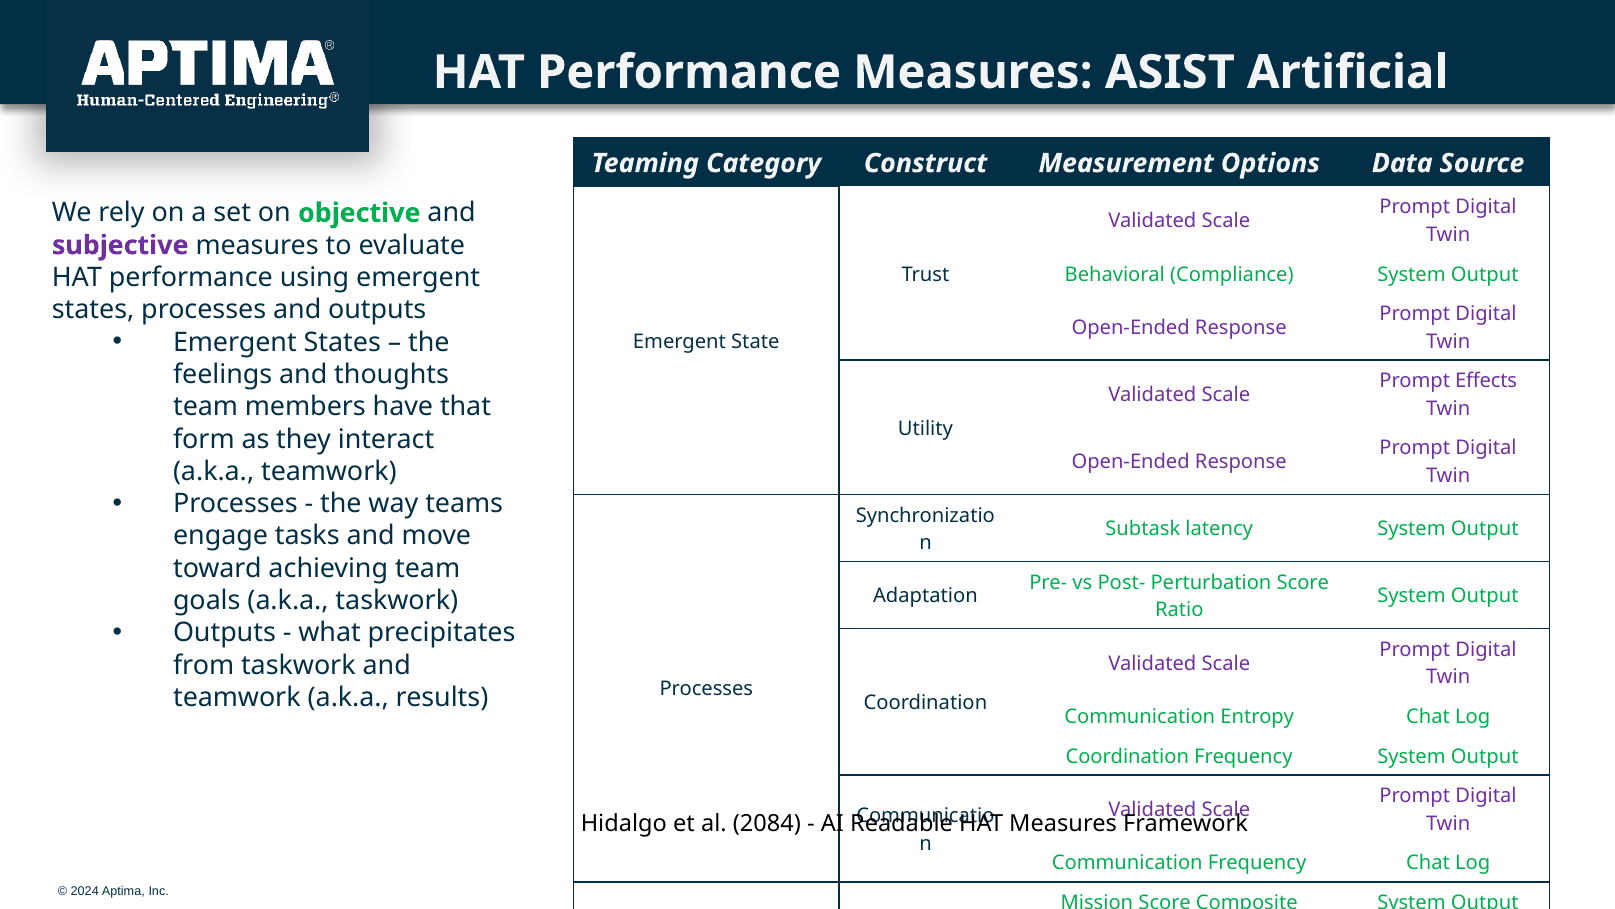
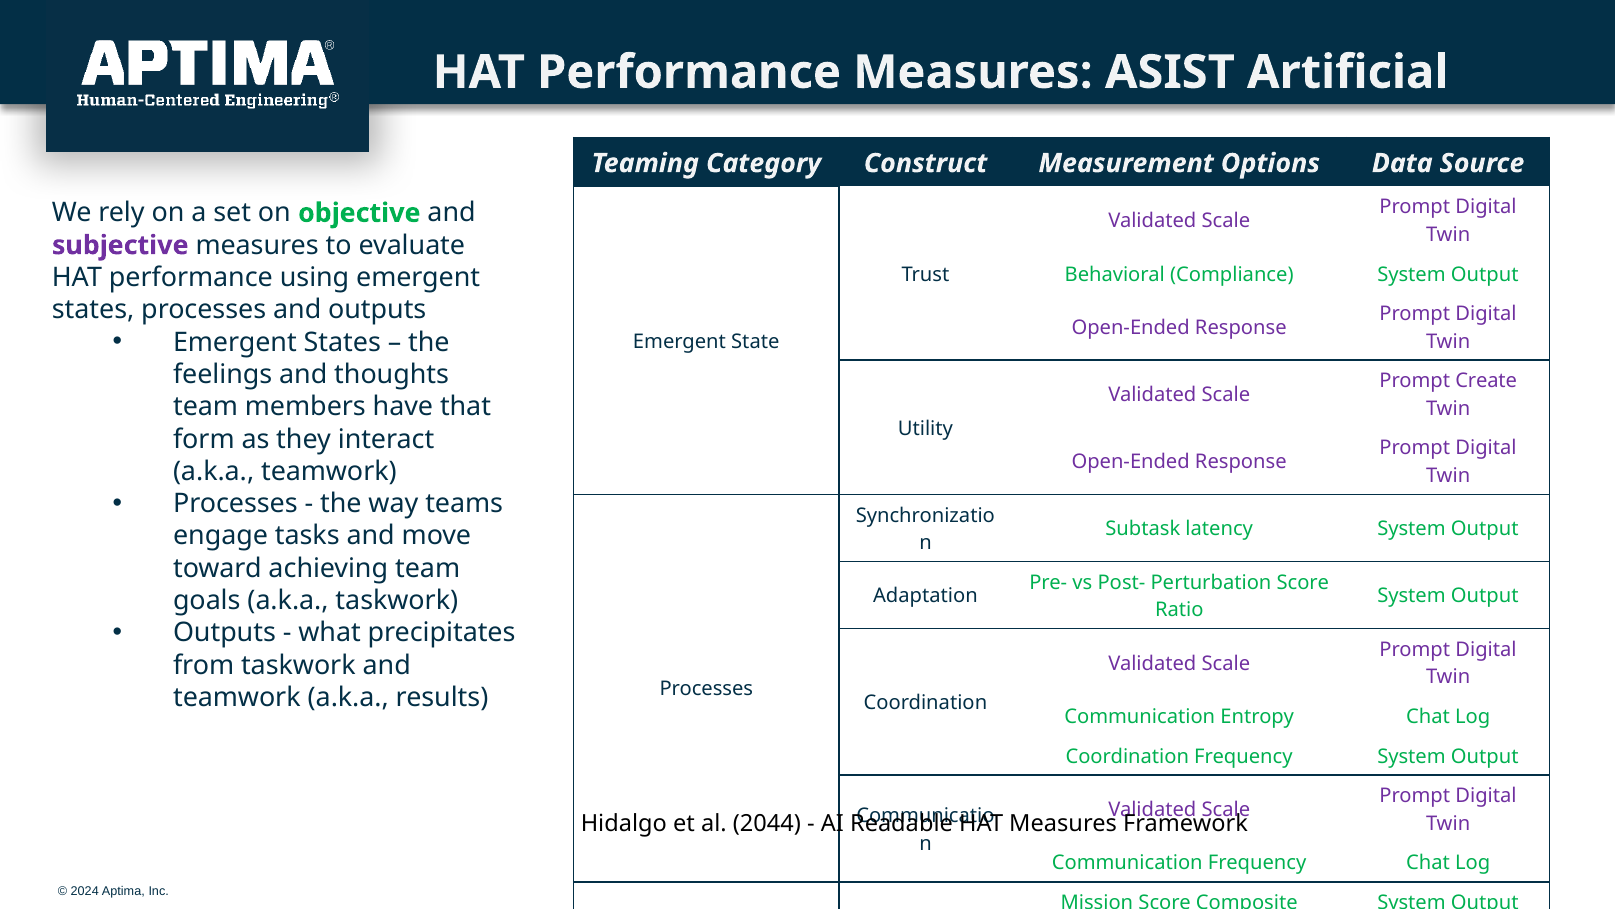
Effects: Effects -> Create (1486, 381)
2084: 2084 -> 2044 (767, 823)
